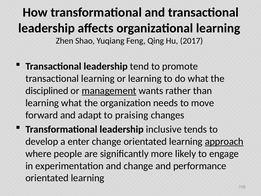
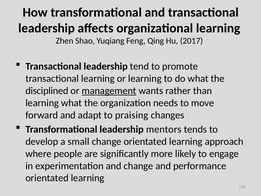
inclusive: inclusive -> mentors (164, 129)
enter: enter -> small (79, 141)
approach underline: present -> none (224, 141)
